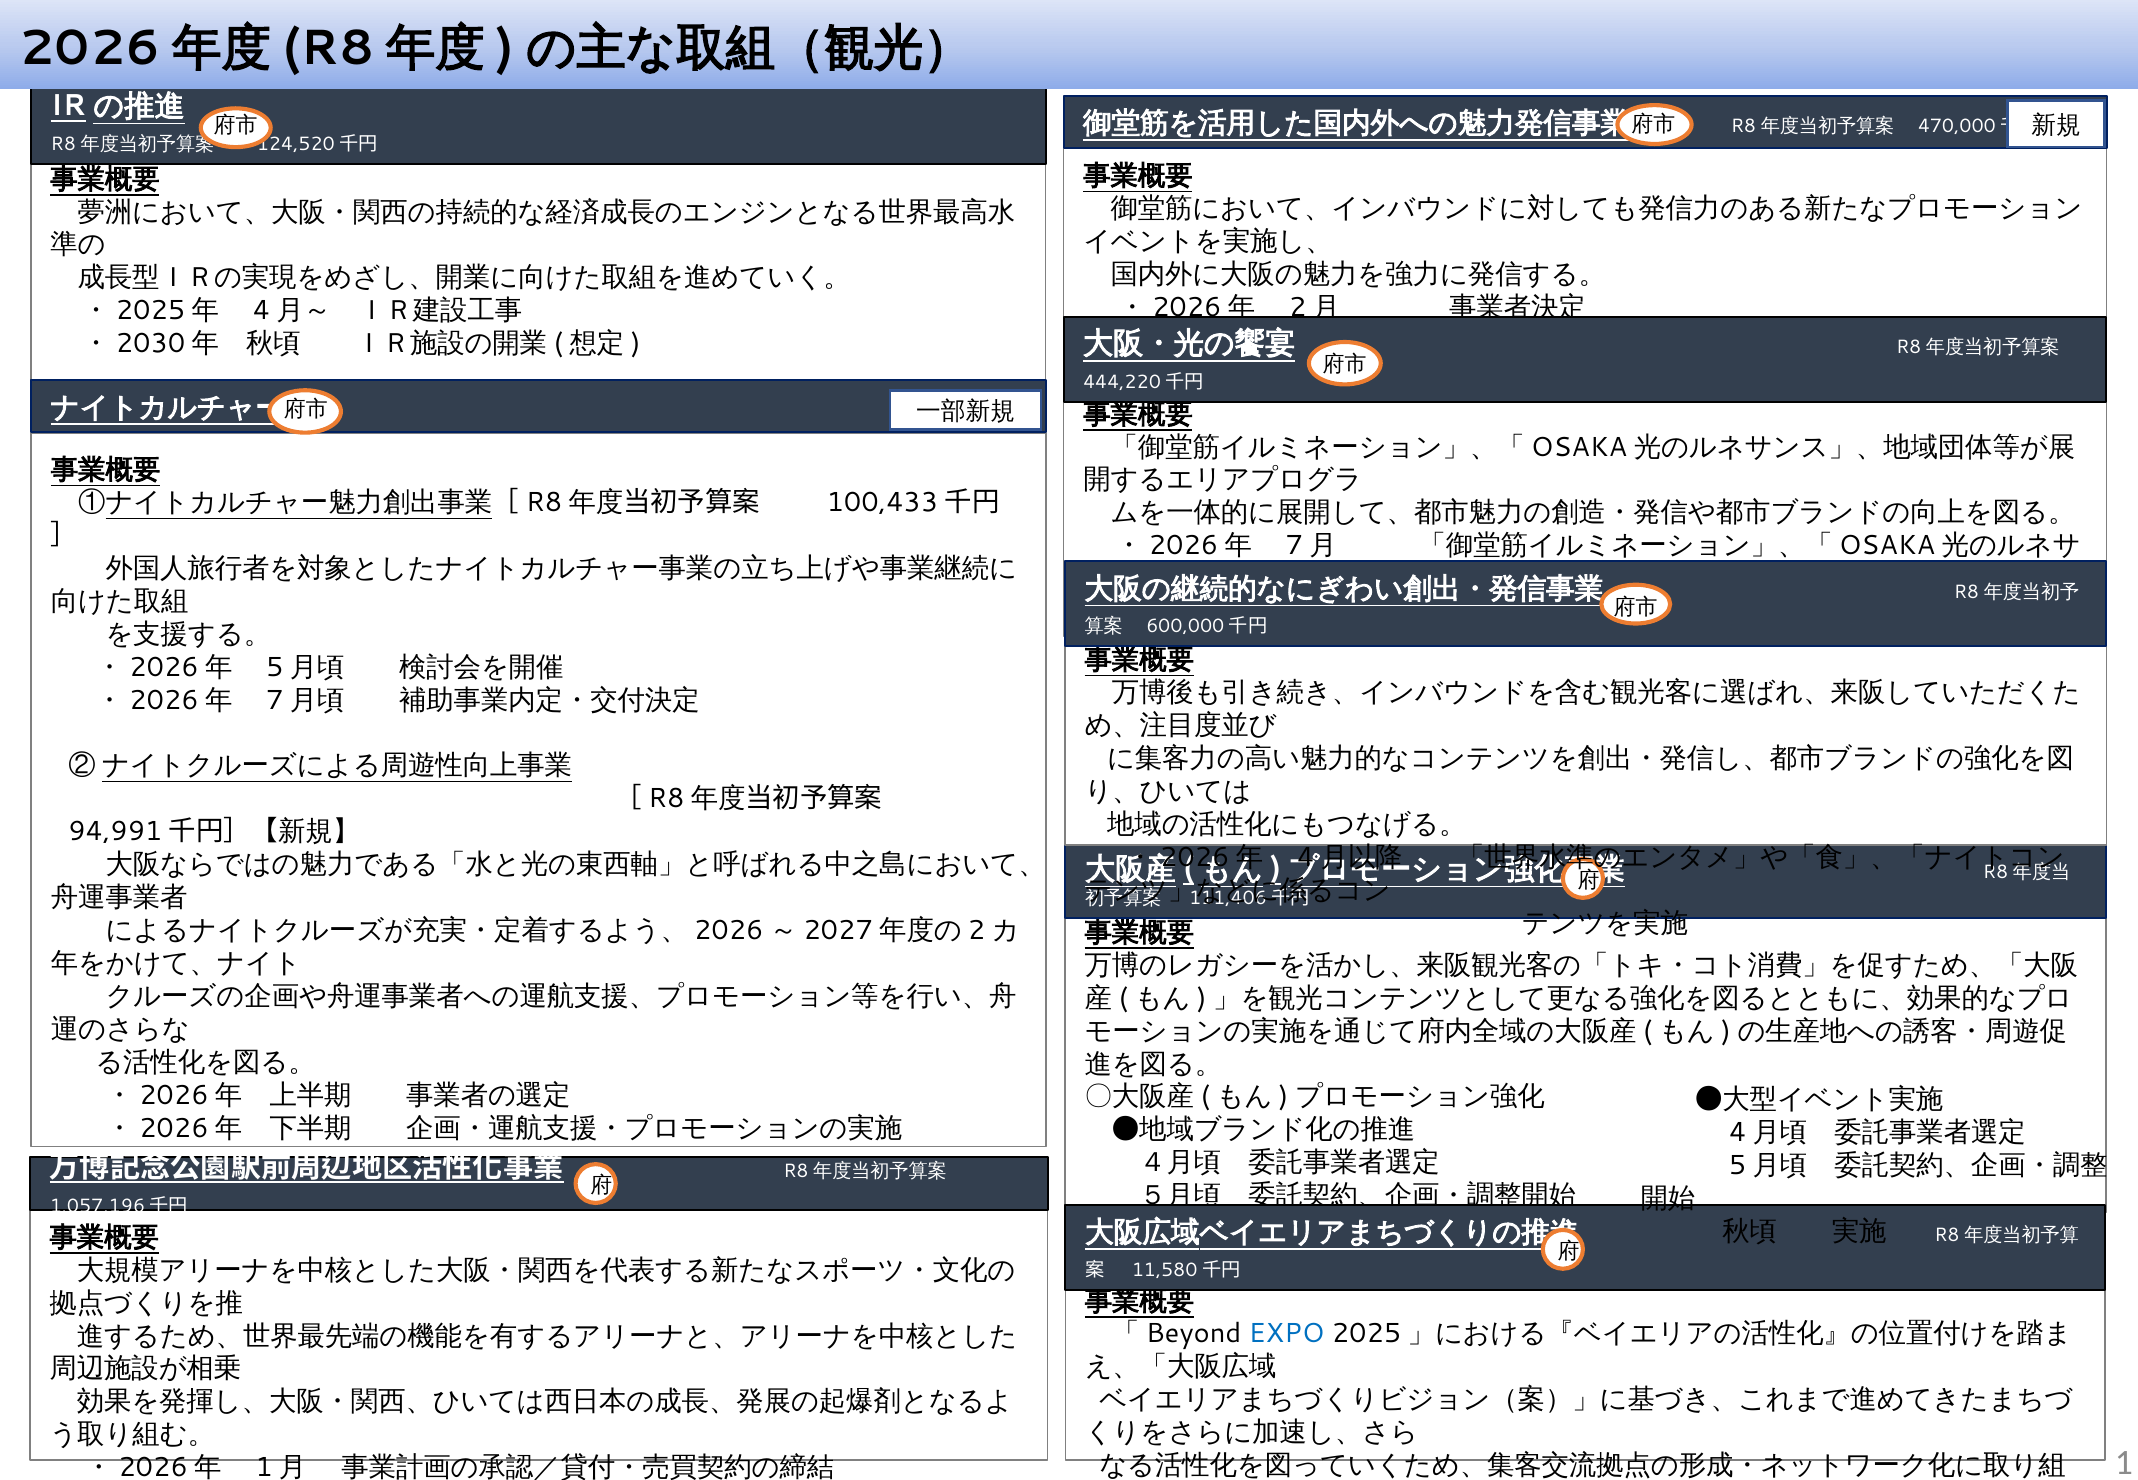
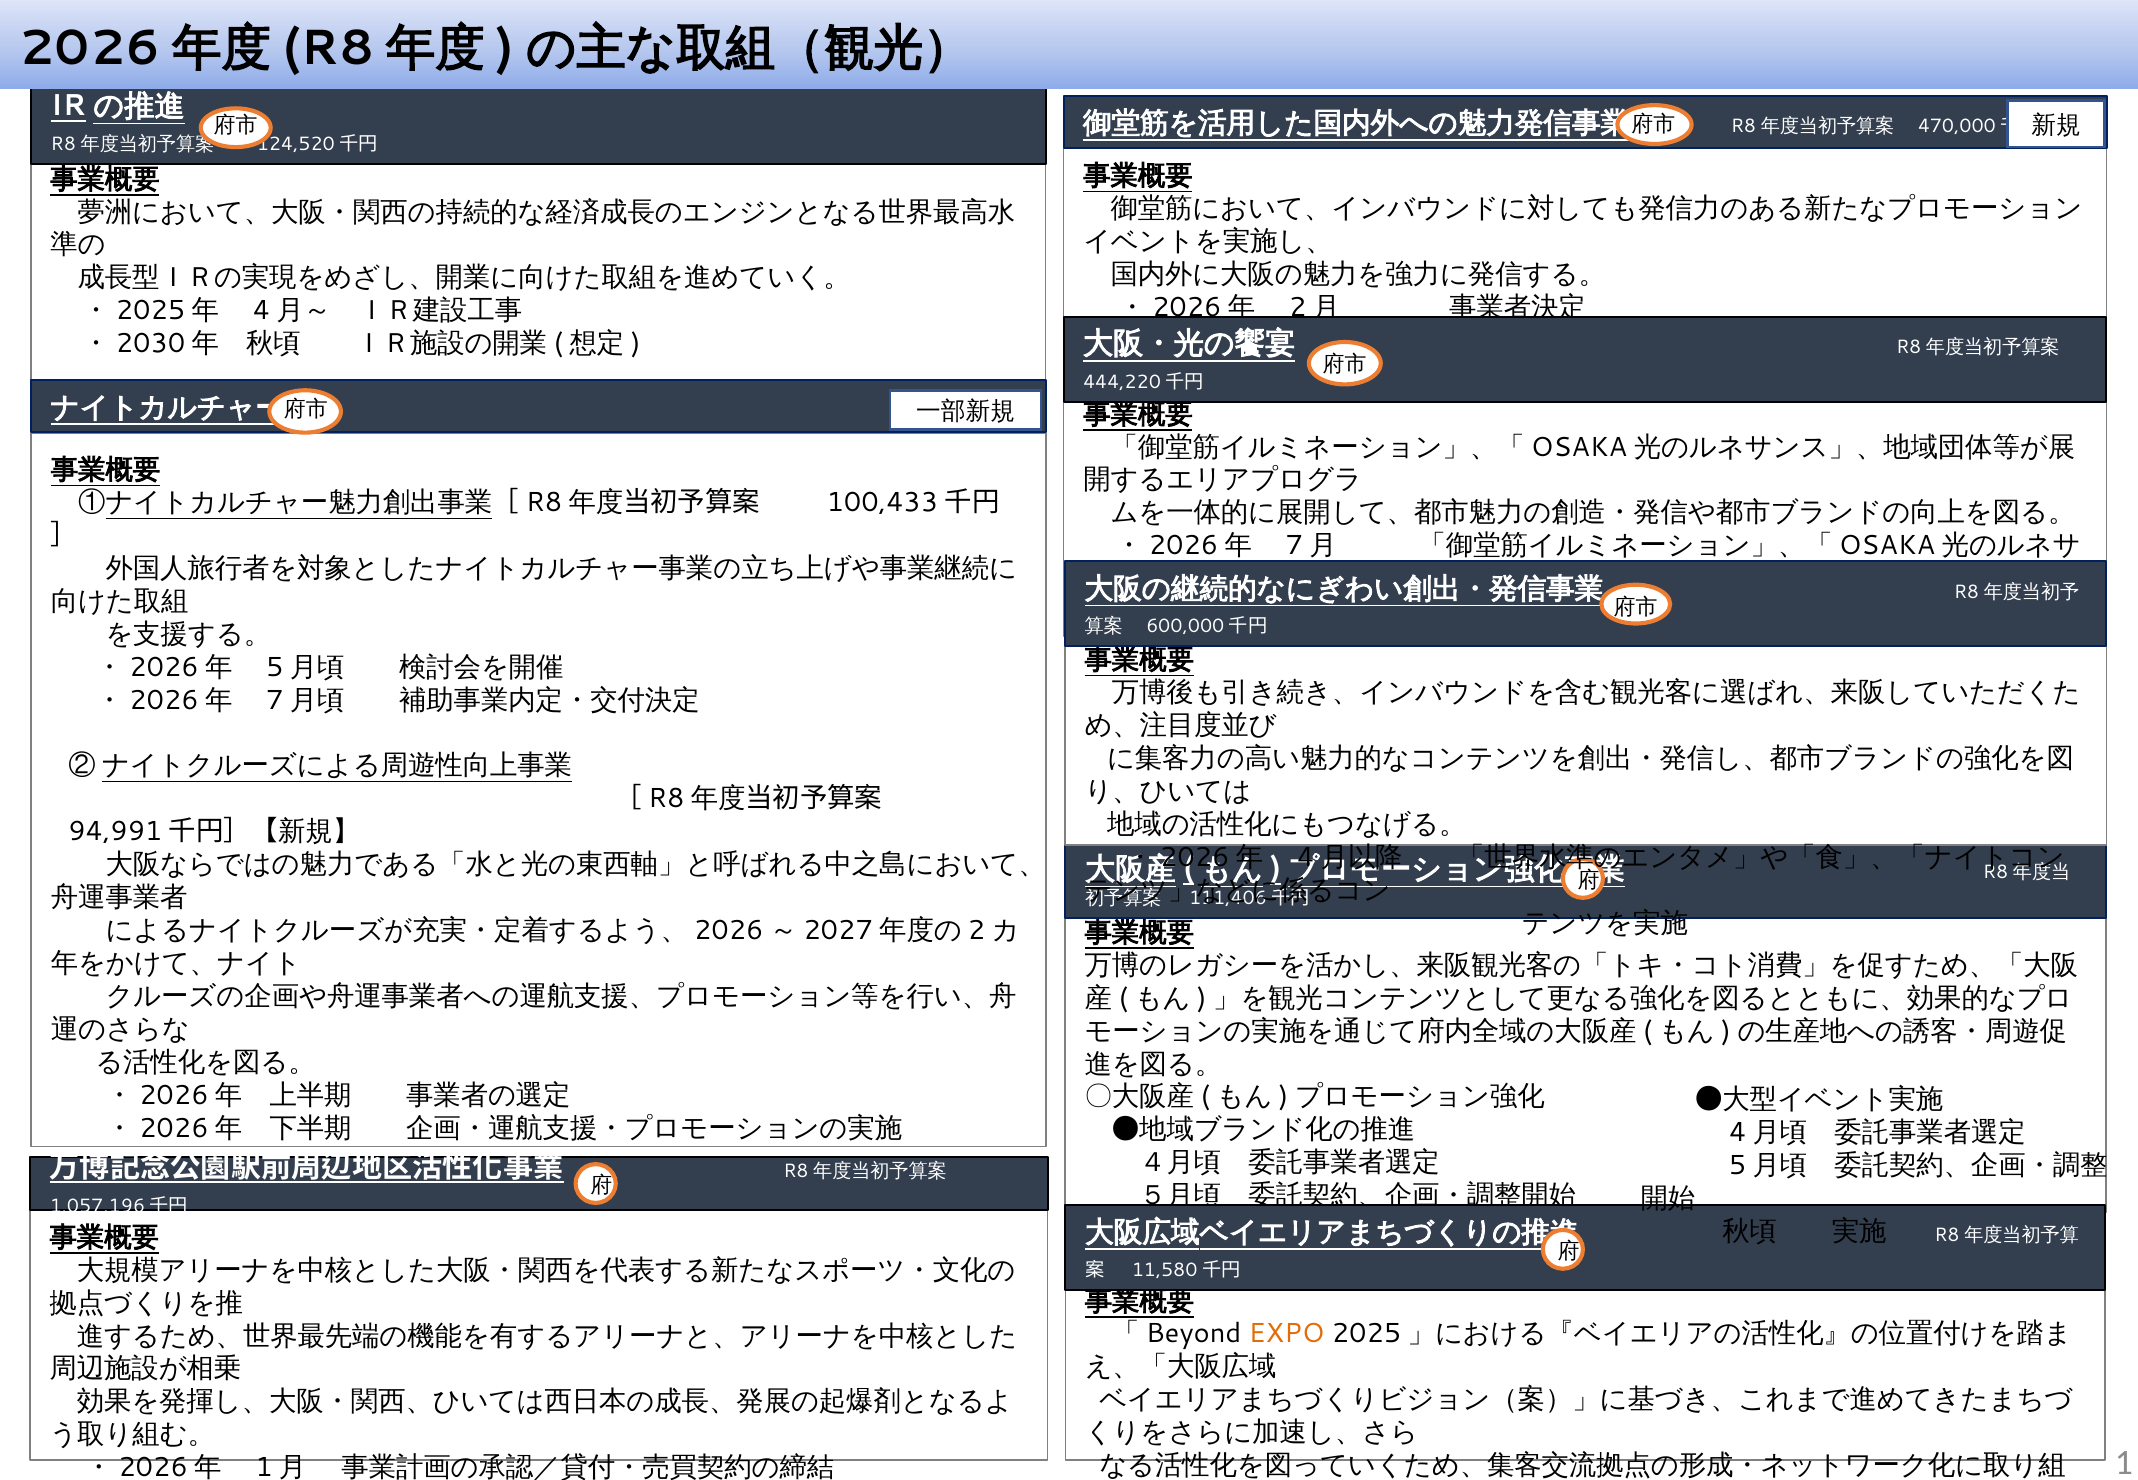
EXPO colour: blue -> orange (1287, 1334)
